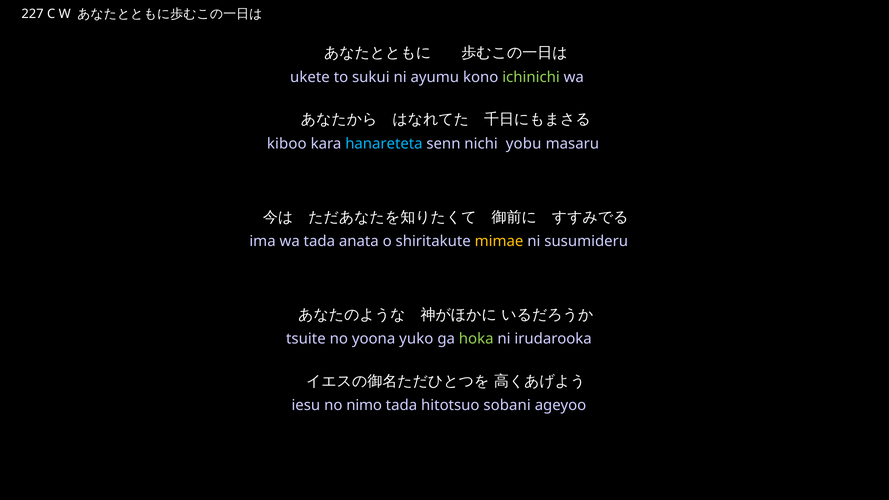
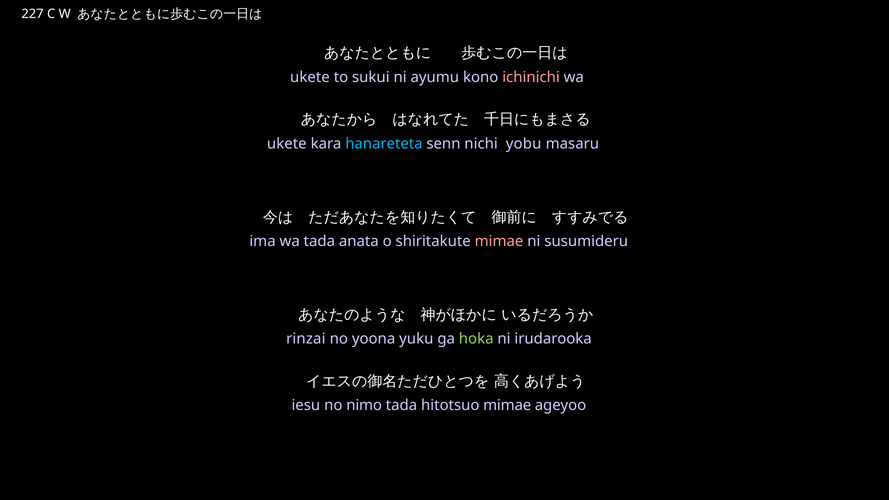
ichinichi colour: light green -> pink (531, 77)
kiboo: kiboo -> ukete (287, 144)
mimae colour: yellow -> pink (499, 241)
tsuite: tsuite -> rinzai (306, 339)
yuko: yuko -> yuku (416, 339)
hitotsuo sobani: sobani -> mimae (507, 405)
